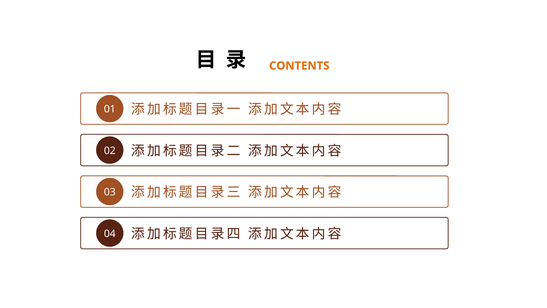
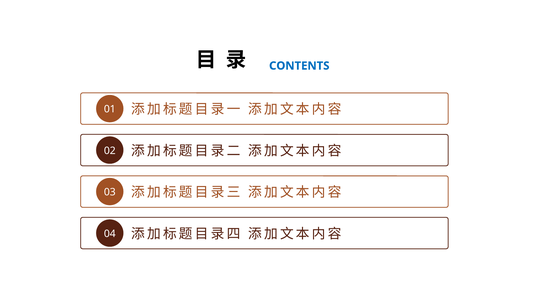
CONTENTS colour: orange -> blue (299, 66)
